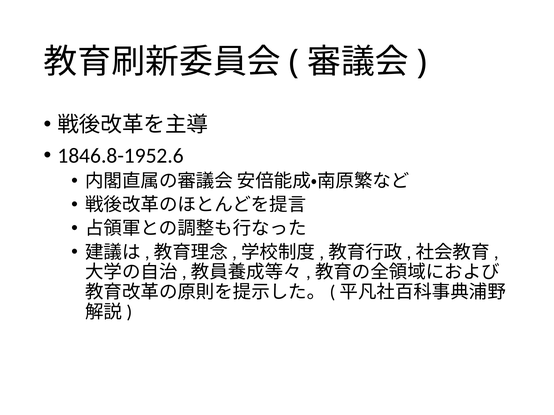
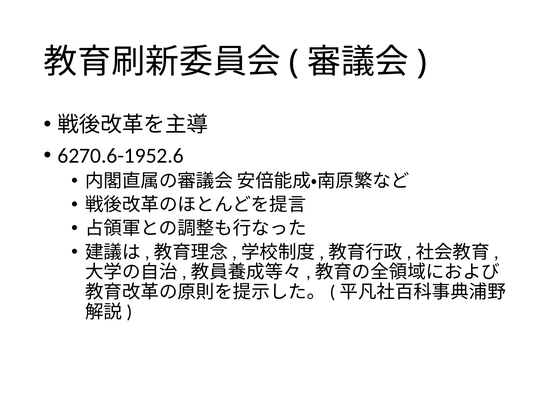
1846.8-1952.6: 1846.8-1952.6 -> 6270.6-1952.6 (121, 156)
